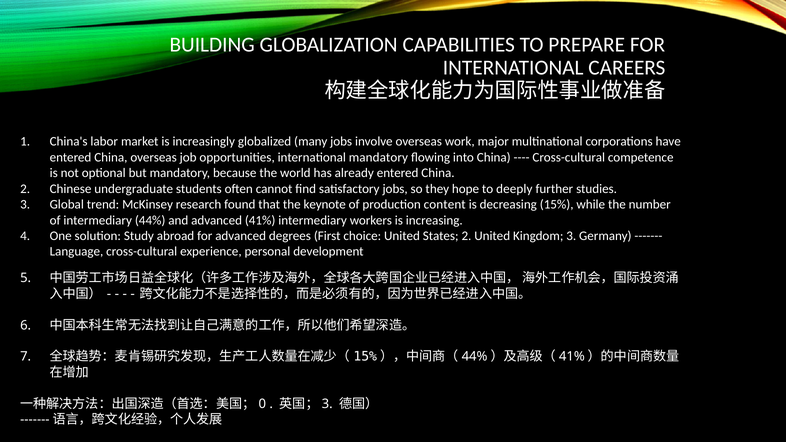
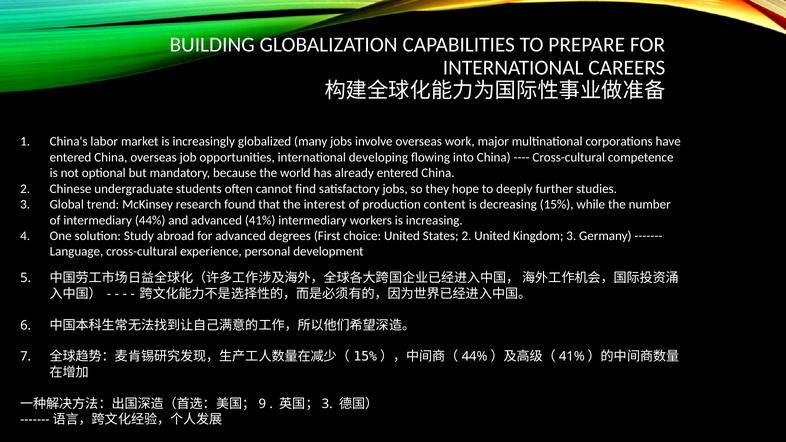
international mandatory: mandatory -> developing (378, 157)
keynote: keynote -> interest (325, 205)
0: 0 -> 9 (262, 404)
